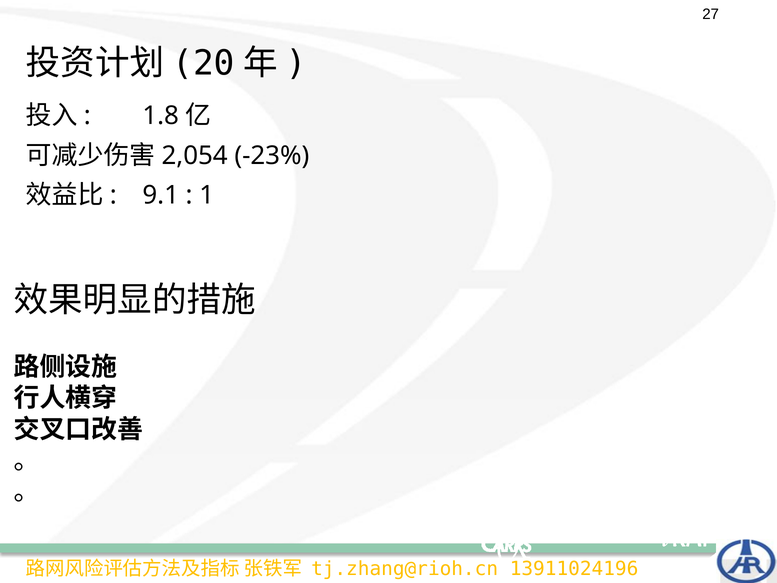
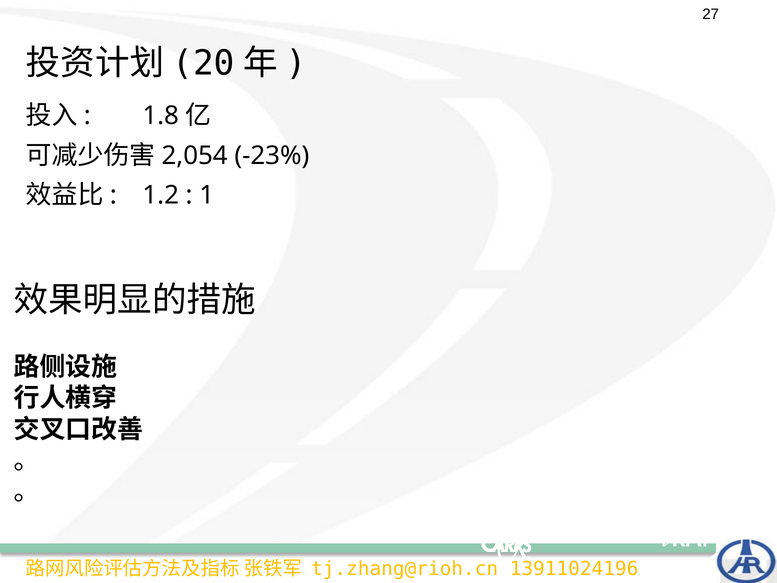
9.1: 9.1 -> 1.2 (161, 195)
